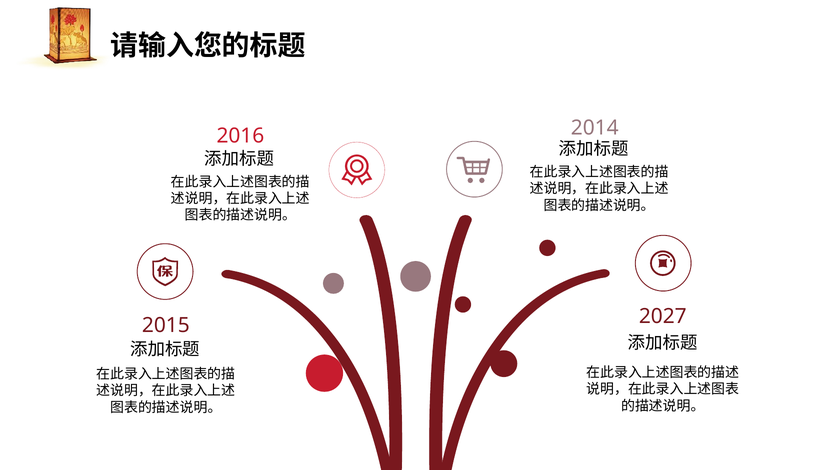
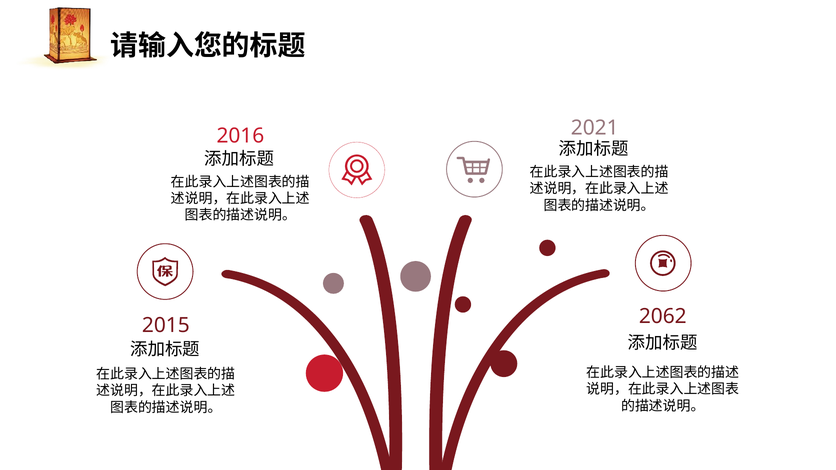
2014: 2014 -> 2021 (595, 128)
2027: 2027 -> 2062 (663, 317)
